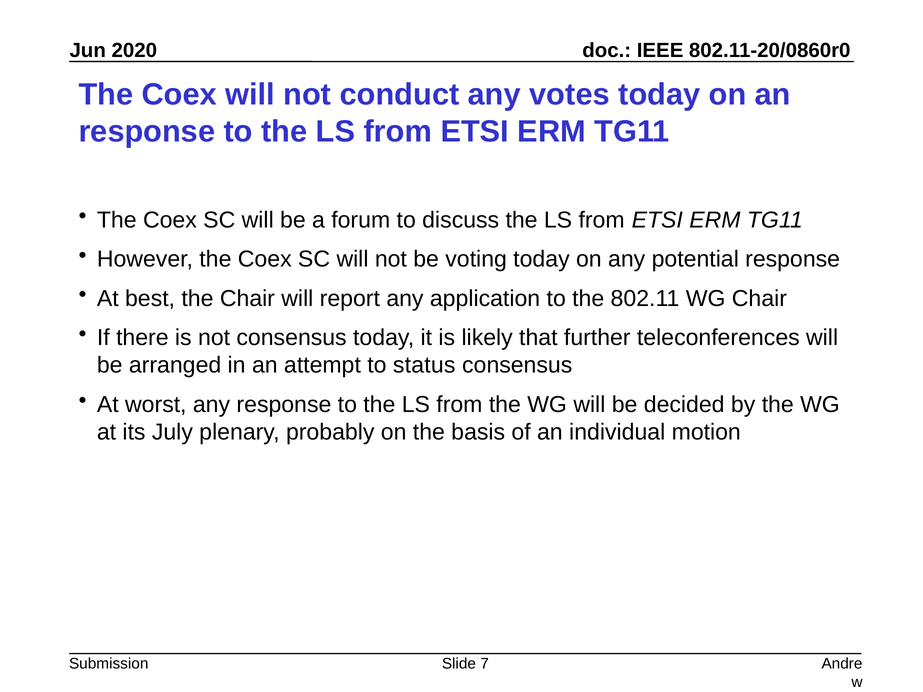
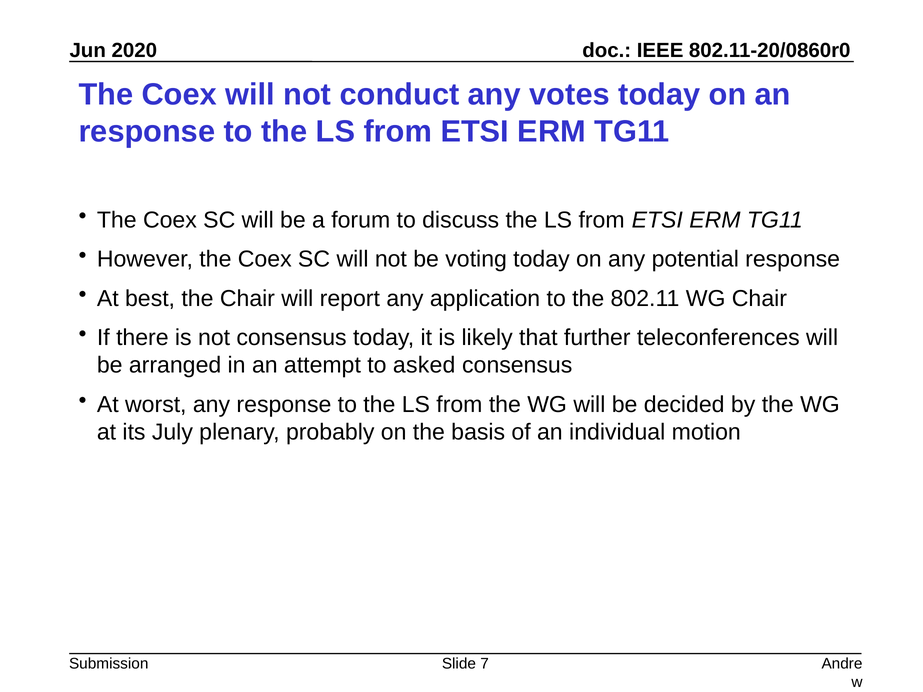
status: status -> asked (424, 366)
